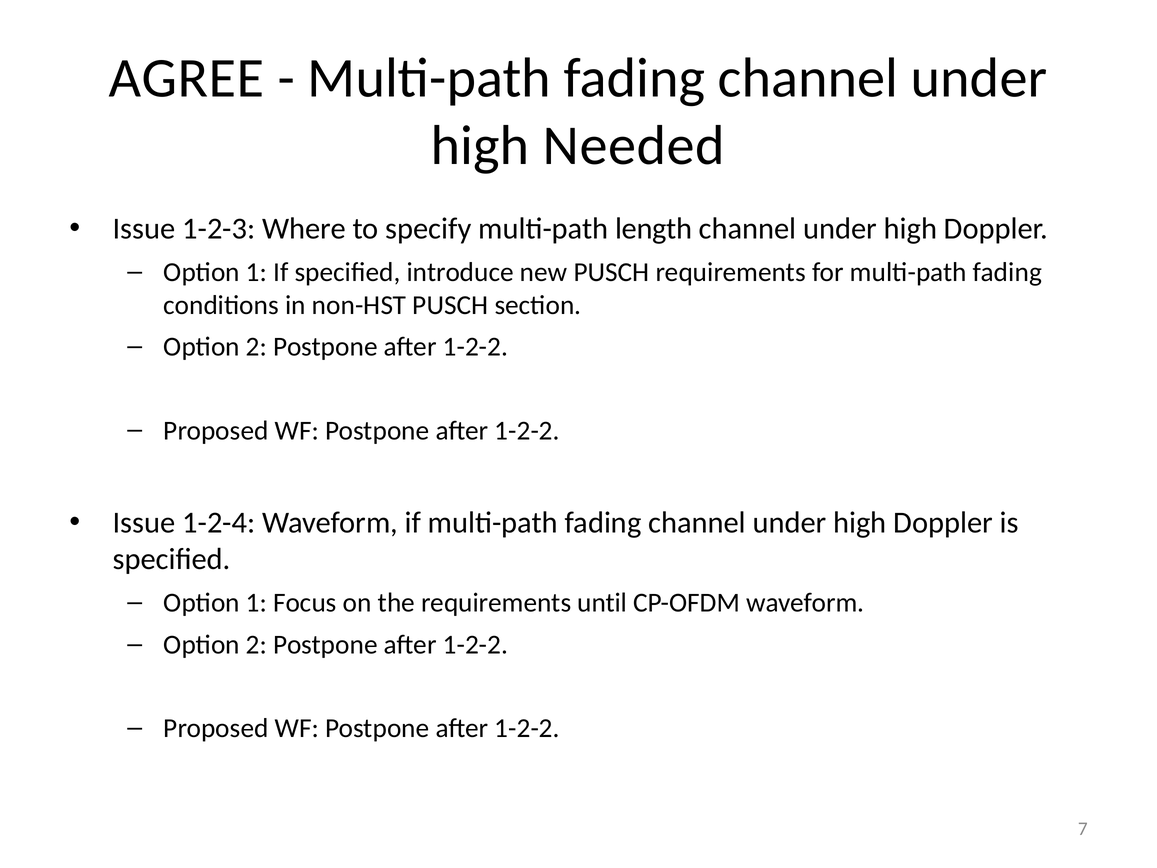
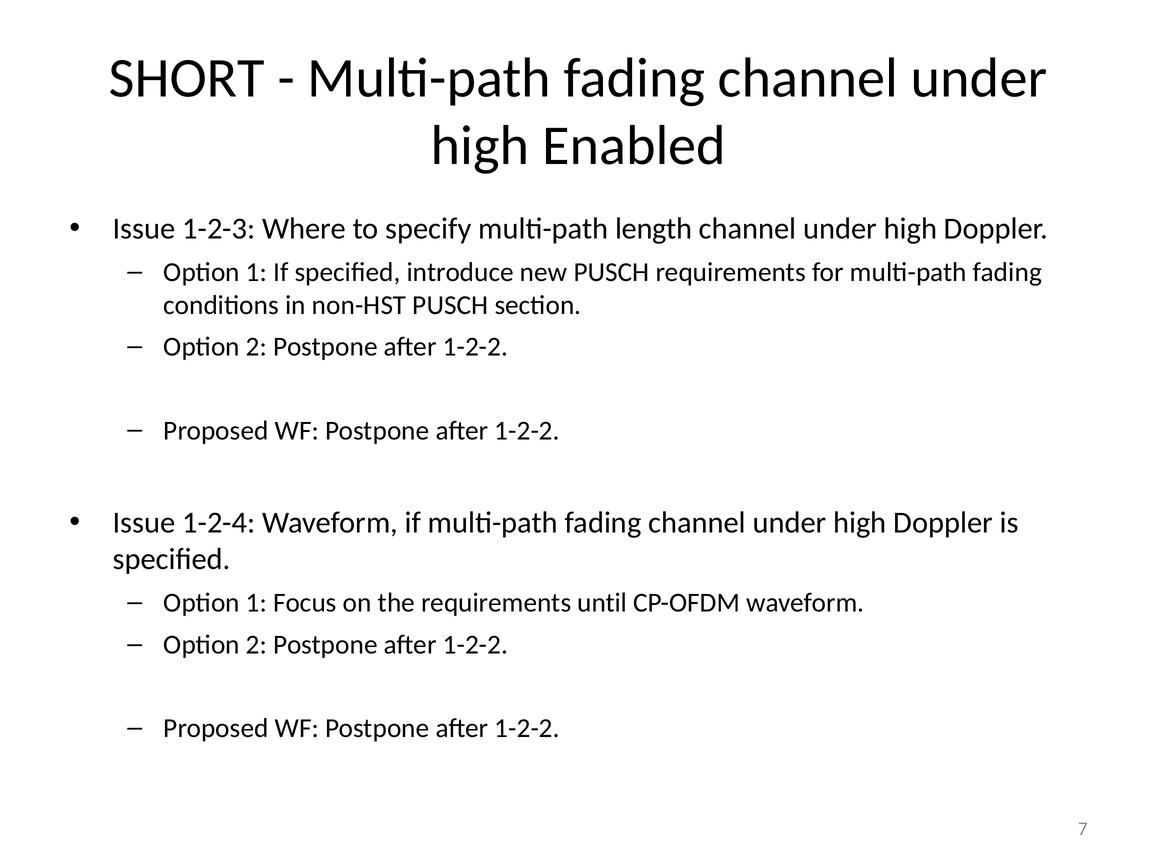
AGREE: AGREE -> SHORT (187, 78)
Needed: Needed -> Enabled (634, 146)
